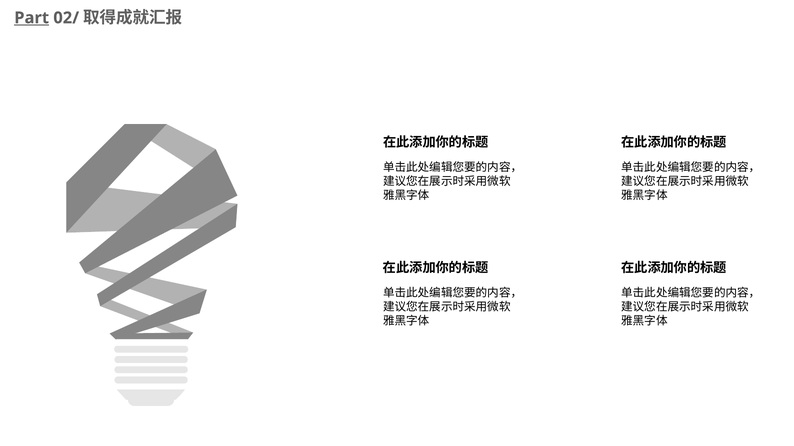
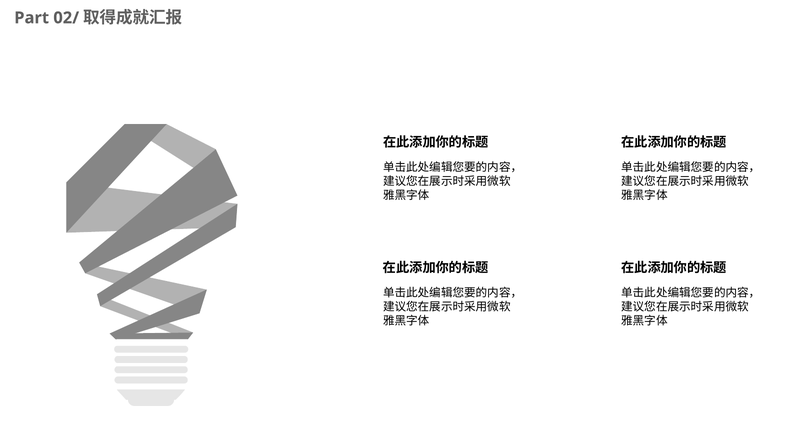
Part underline: present -> none (32, 18)
